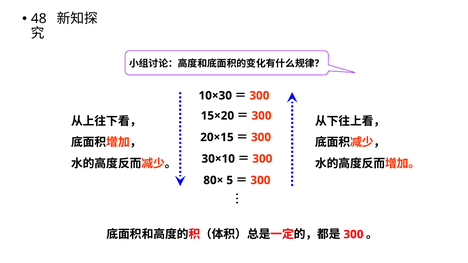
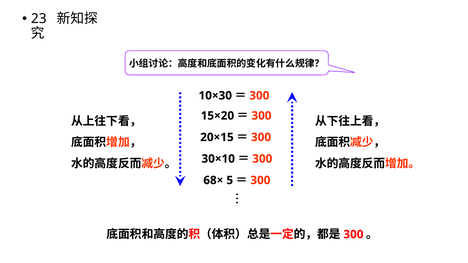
48: 48 -> 23 (39, 19)
80×: 80× -> 68× (213, 180)
